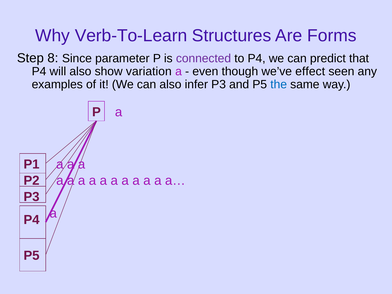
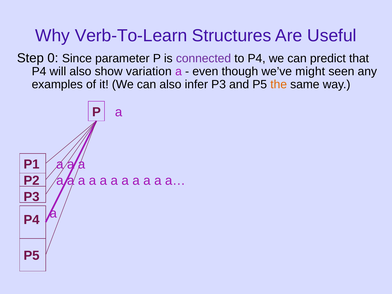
Forms: Forms -> Useful (332, 36)
8: 8 -> 0 (53, 58)
effect: effect -> might (310, 71)
the colour: blue -> orange (279, 84)
